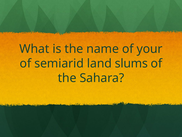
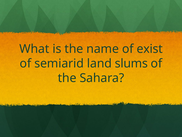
your: your -> exist (150, 49)
